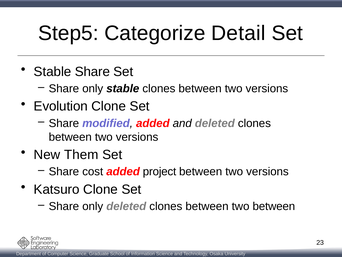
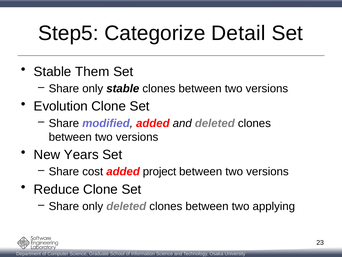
Stable Share: Share -> Them (92, 72)
Them: Them -> Years (81, 154)
Katsuro: Katsuro -> Reduce (57, 189)
two between: between -> applying (274, 206)
